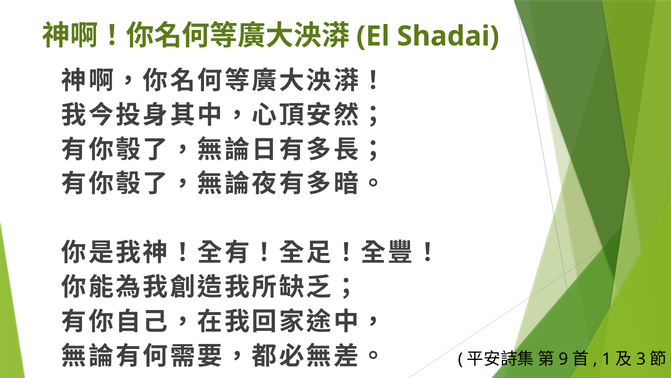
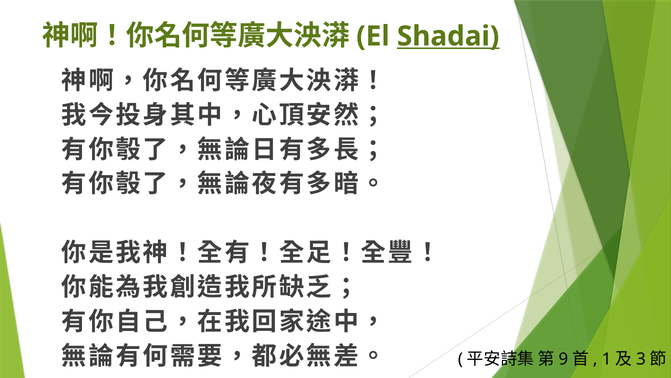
Shadai underline: none -> present (448, 36)
